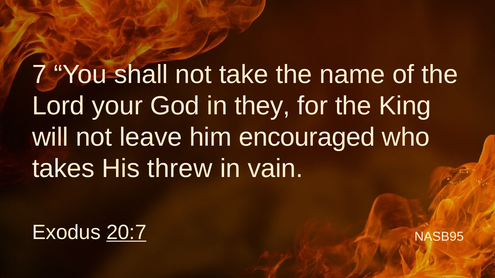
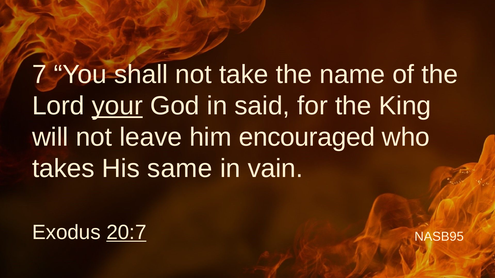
your underline: none -> present (117, 106)
they: they -> said (262, 106)
threw: threw -> same (180, 169)
